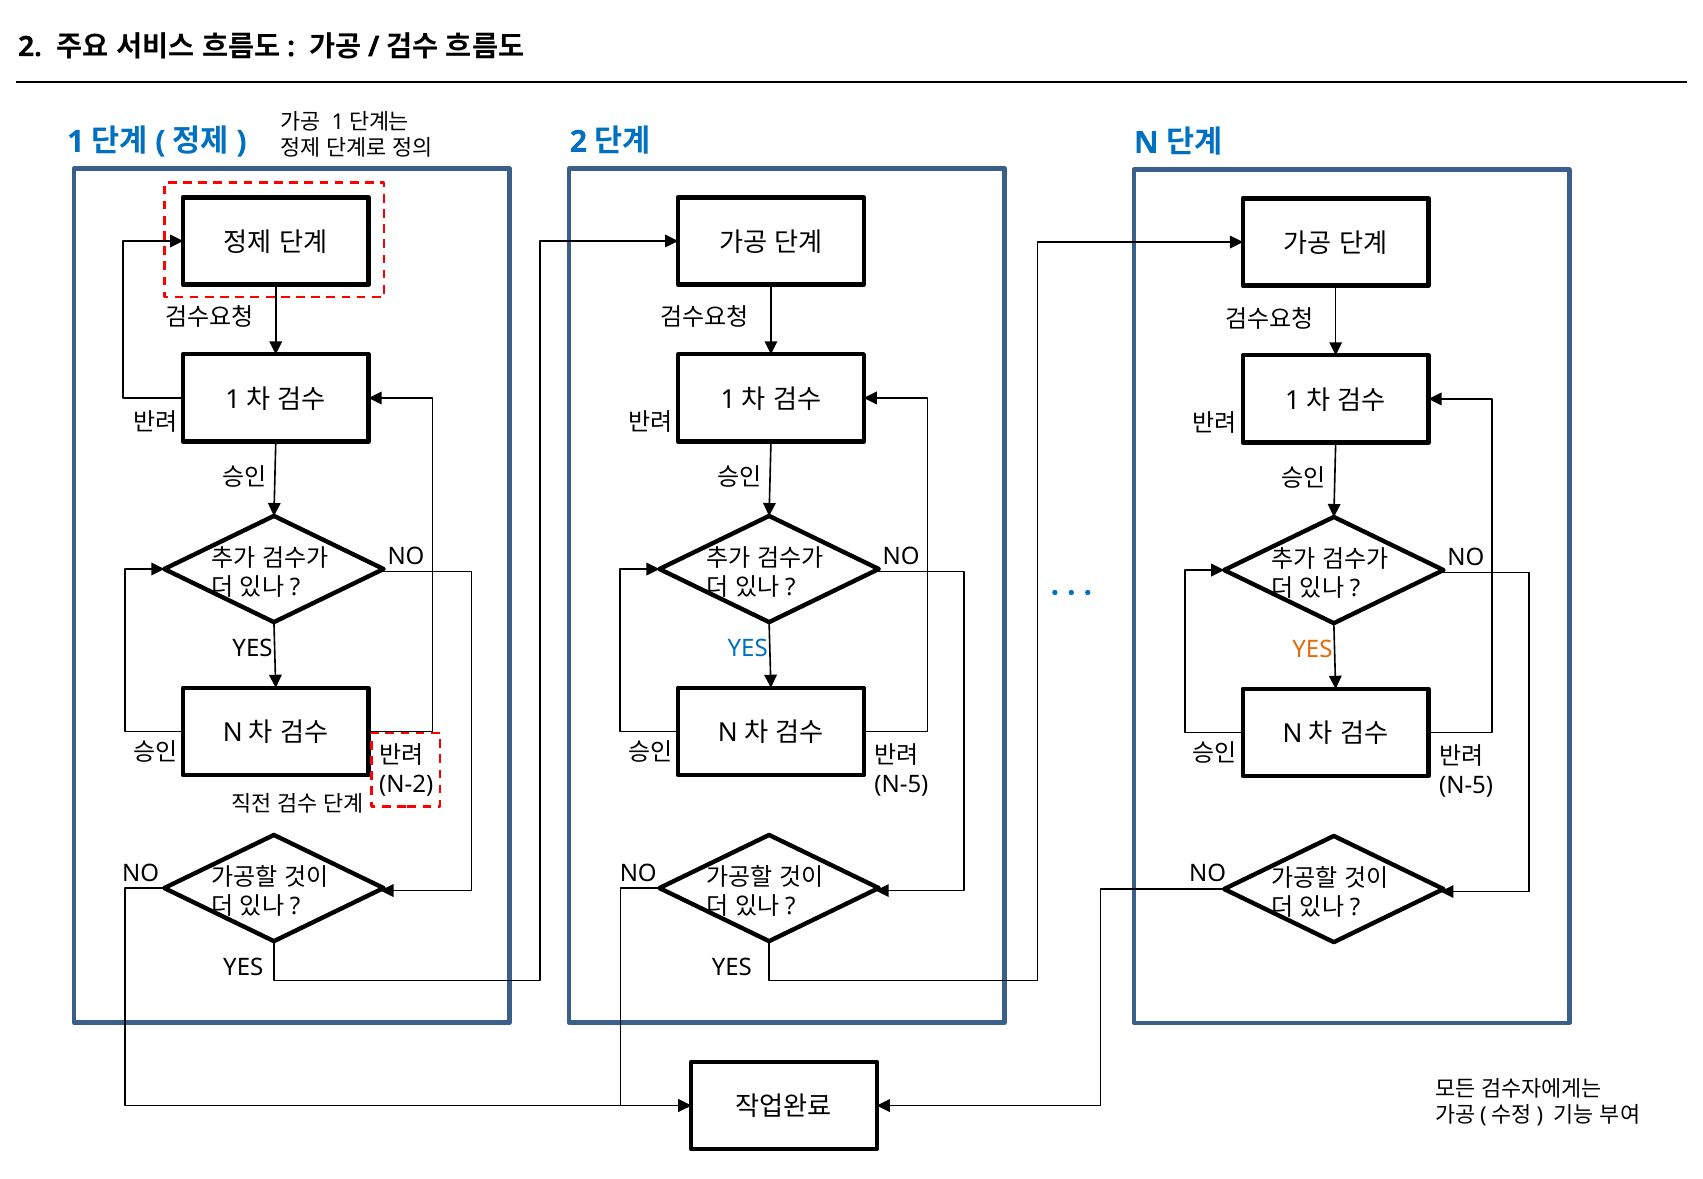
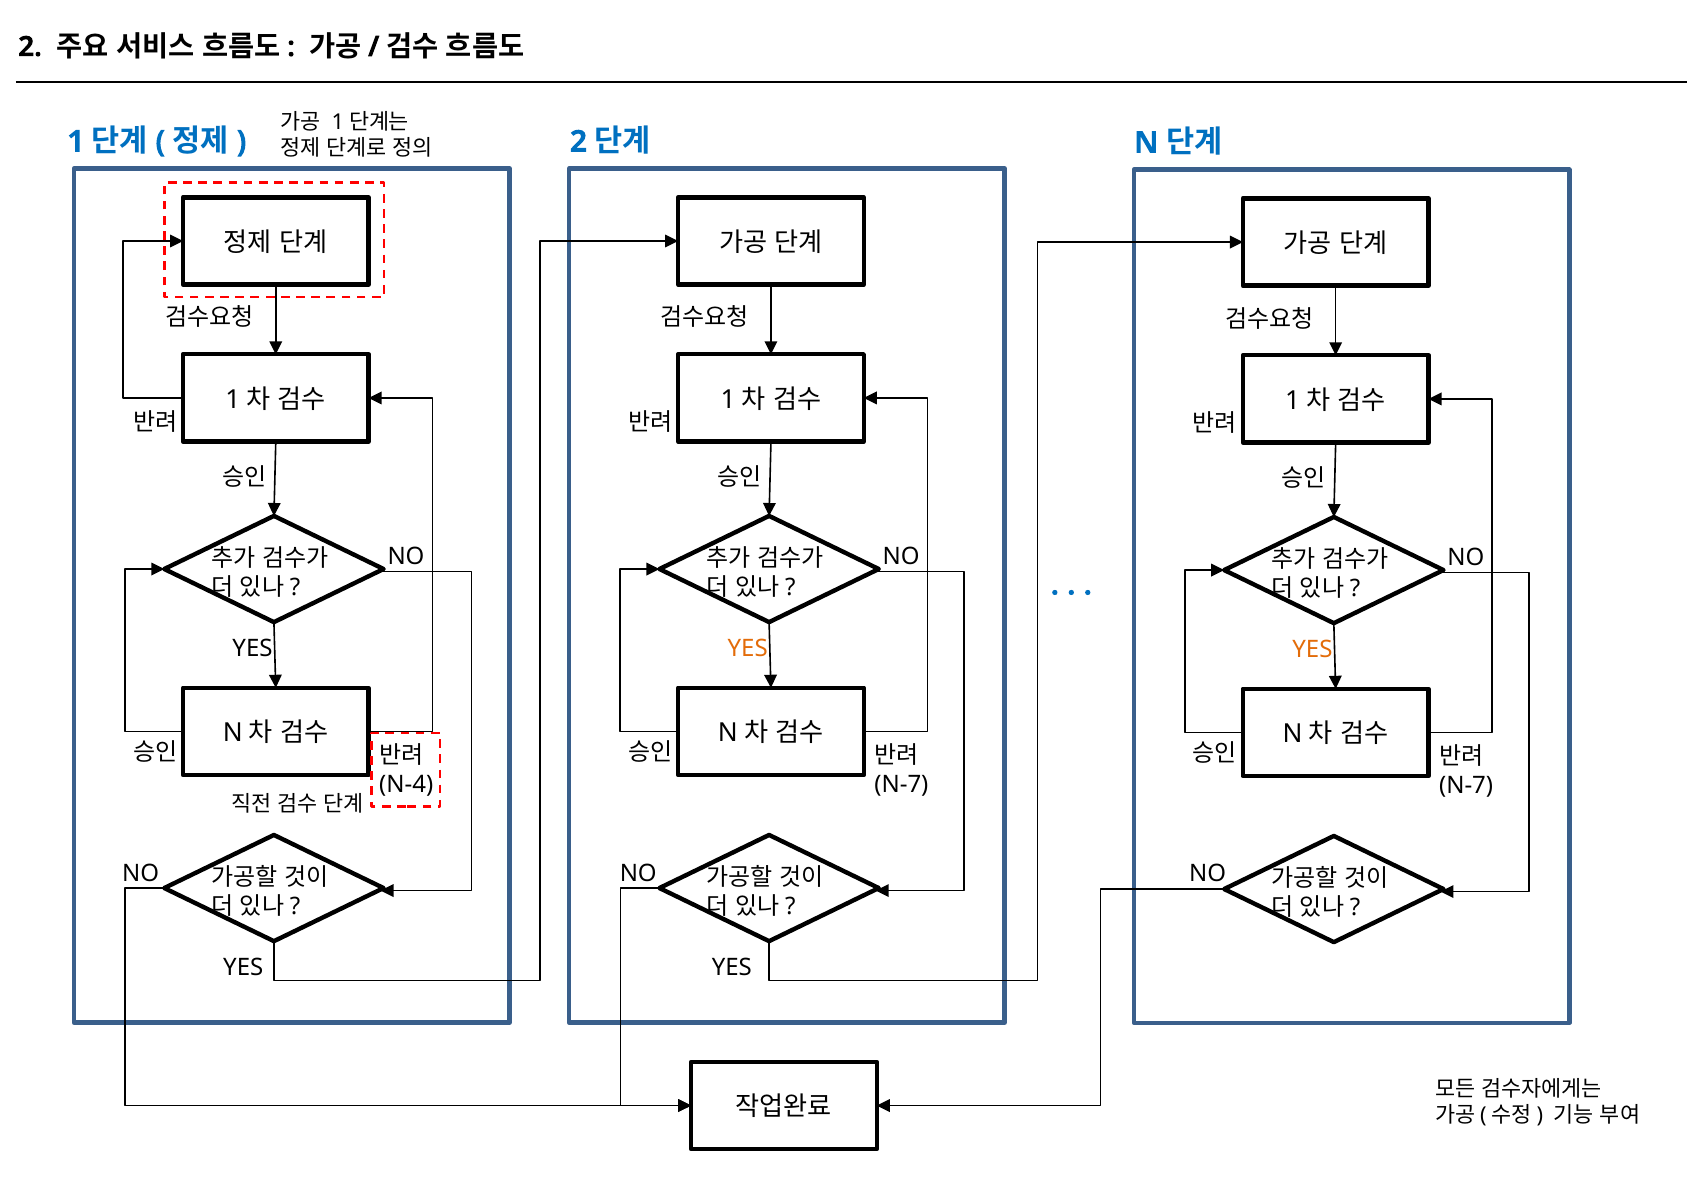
YES colour: blue -> orange (748, 648)
N-2: N-2 -> N-4 (406, 785)
N-5: N-5 -> N-7 (901, 785)
N-5: N-5 -> N-7 (1466, 786)
